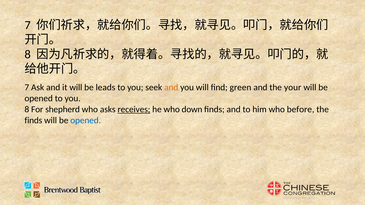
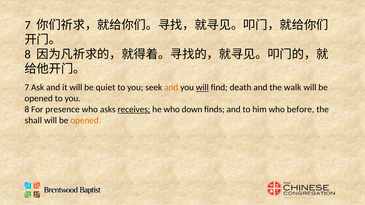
leads: leads -> quiet (106, 88)
will underline: none -> present (202, 88)
green: green -> death (241, 88)
your: your -> walk (293, 88)
shepherd: shepherd -> presence (63, 110)
finds: finds -> shall (33, 120)
opened colour: blue -> orange (86, 120)
